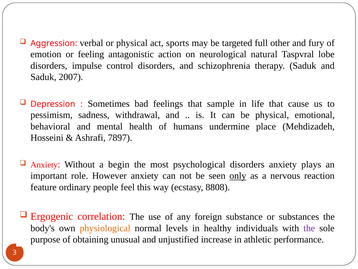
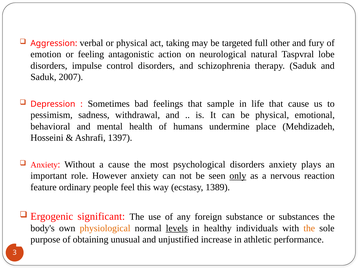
sports: sports -> taking (178, 43)
7897: 7897 -> 1397 (120, 138)
a begin: begin -> cause (119, 164)
8808: 8808 -> 1389 (218, 187)
correlation: correlation -> significant (101, 216)
levels underline: none -> present (177, 228)
the colour: purple -> orange (309, 228)
